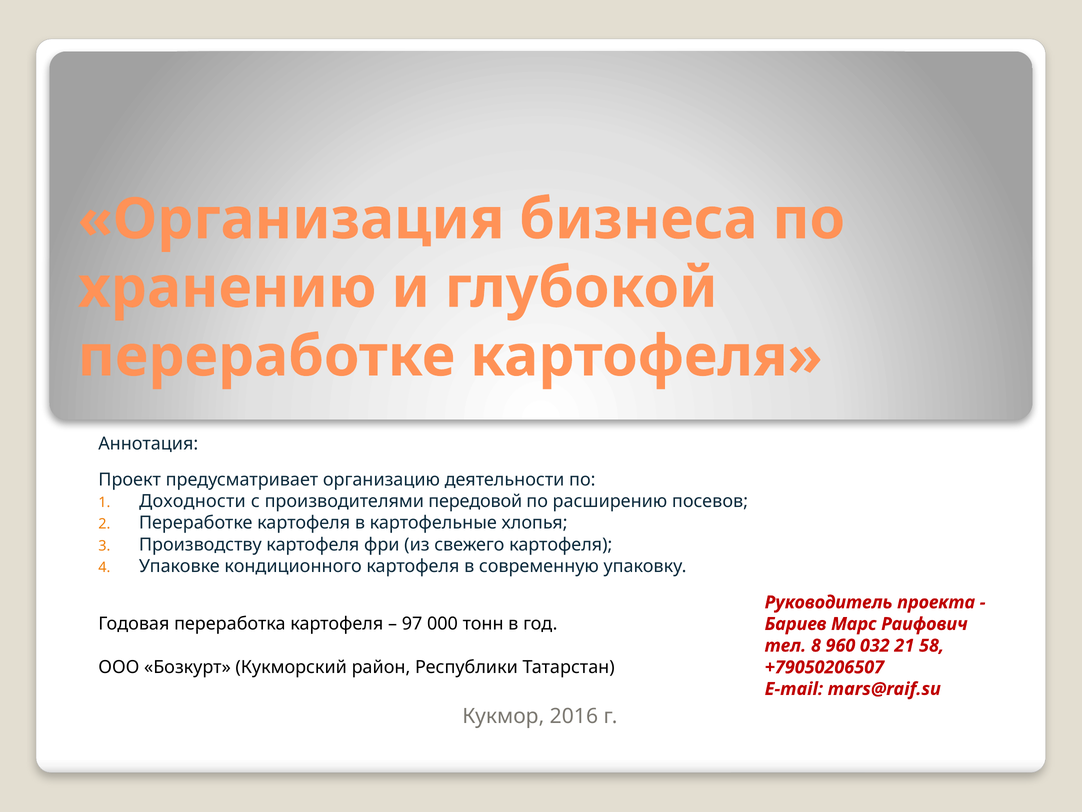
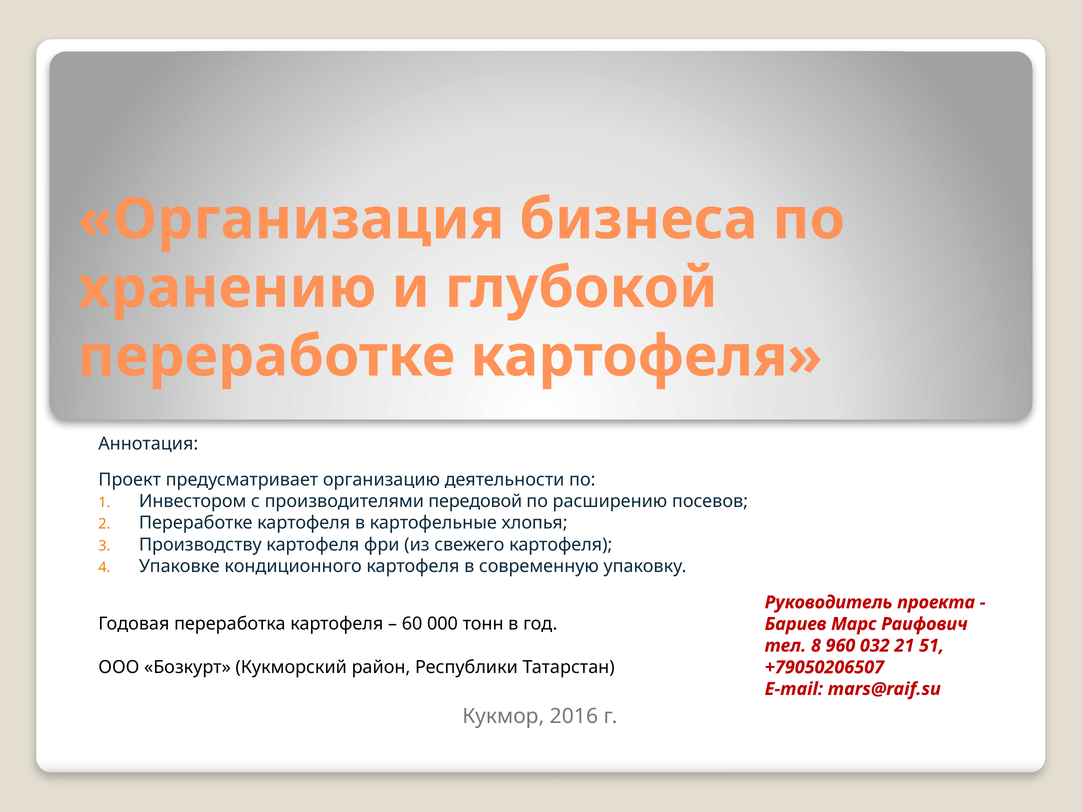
Доходности: Доходности -> Инвестором (193, 501)
97: 97 -> 60 (412, 624)
58: 58 -> 51 (932, 645)
